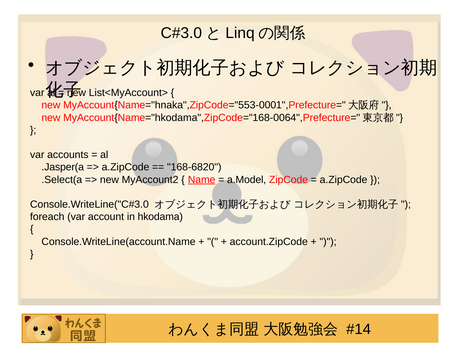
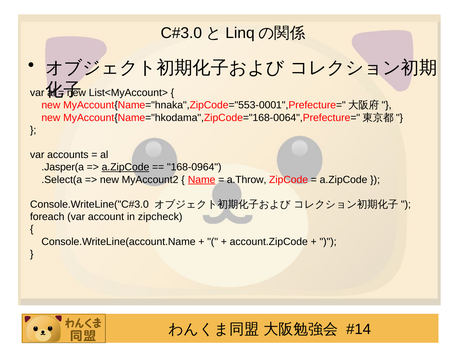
a.ZipCode underline: none -> present (125, 167)
168-6820: 168-6820 -> 168-0964 (194, 167)
a.Model: a.Model -> a.Throw (247, 180)
hkodama: hkodama -> zipcheck (160, 217)
